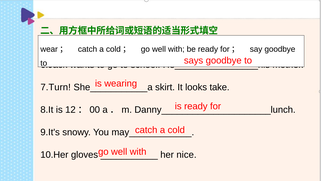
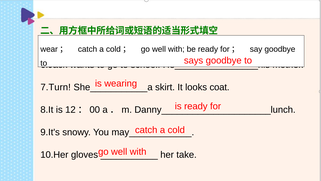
take: take -> coat (220, 87)
nice: nice -> take (187, 154)
